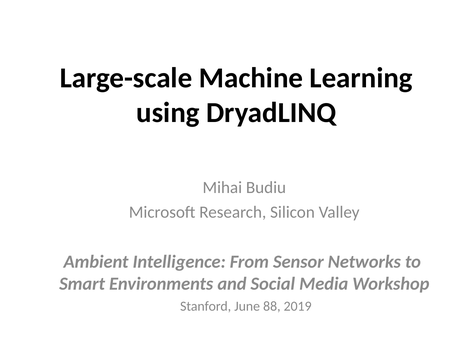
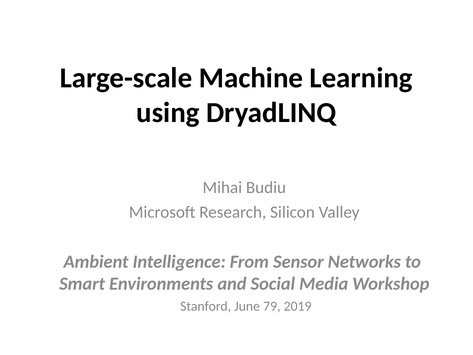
88: 88 -> 79 (272, 306)
